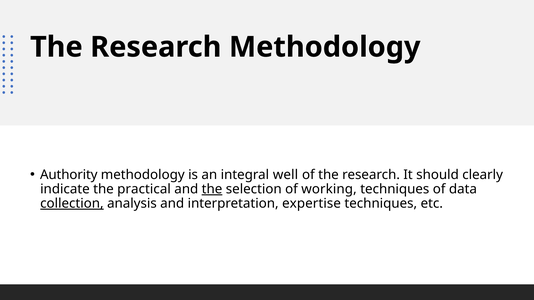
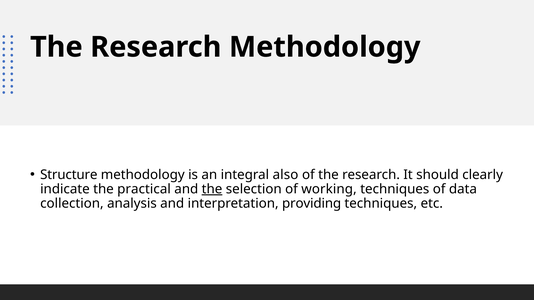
Authority: Authority -> Structure (69, 175)
well: well -> also (286, 175)
collection underline: present -> none (72, 204)
expertise: expertise -> providing (312, 204)
